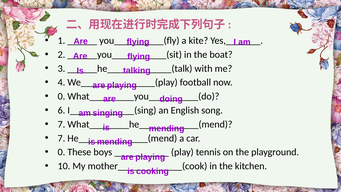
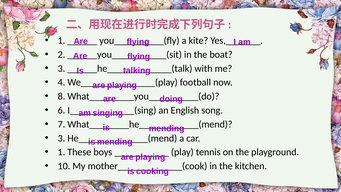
0: 0 -> 8 (61, 96)
7: 7 -> 3 (61, 138)
0: 0 -> 1 (61, 152)
